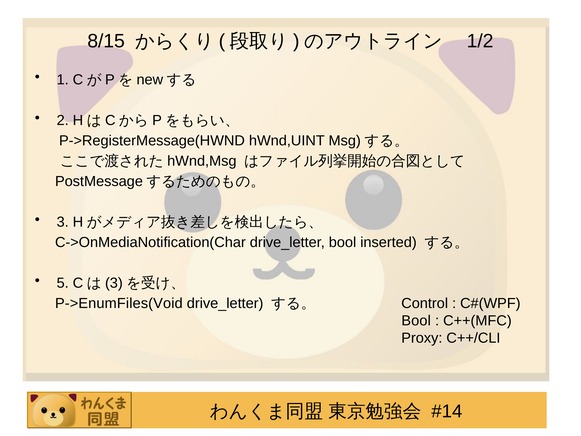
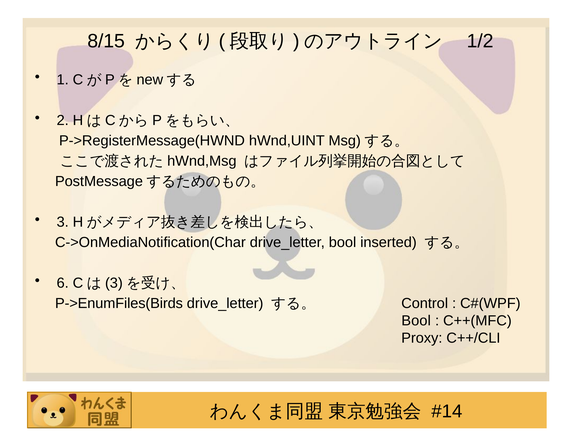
5: 5 -> 6 (63, 283)
P->EnumFiles(Void: P->EnumFiles(Void -> P->EnumFiles(Birds (119, 303)
